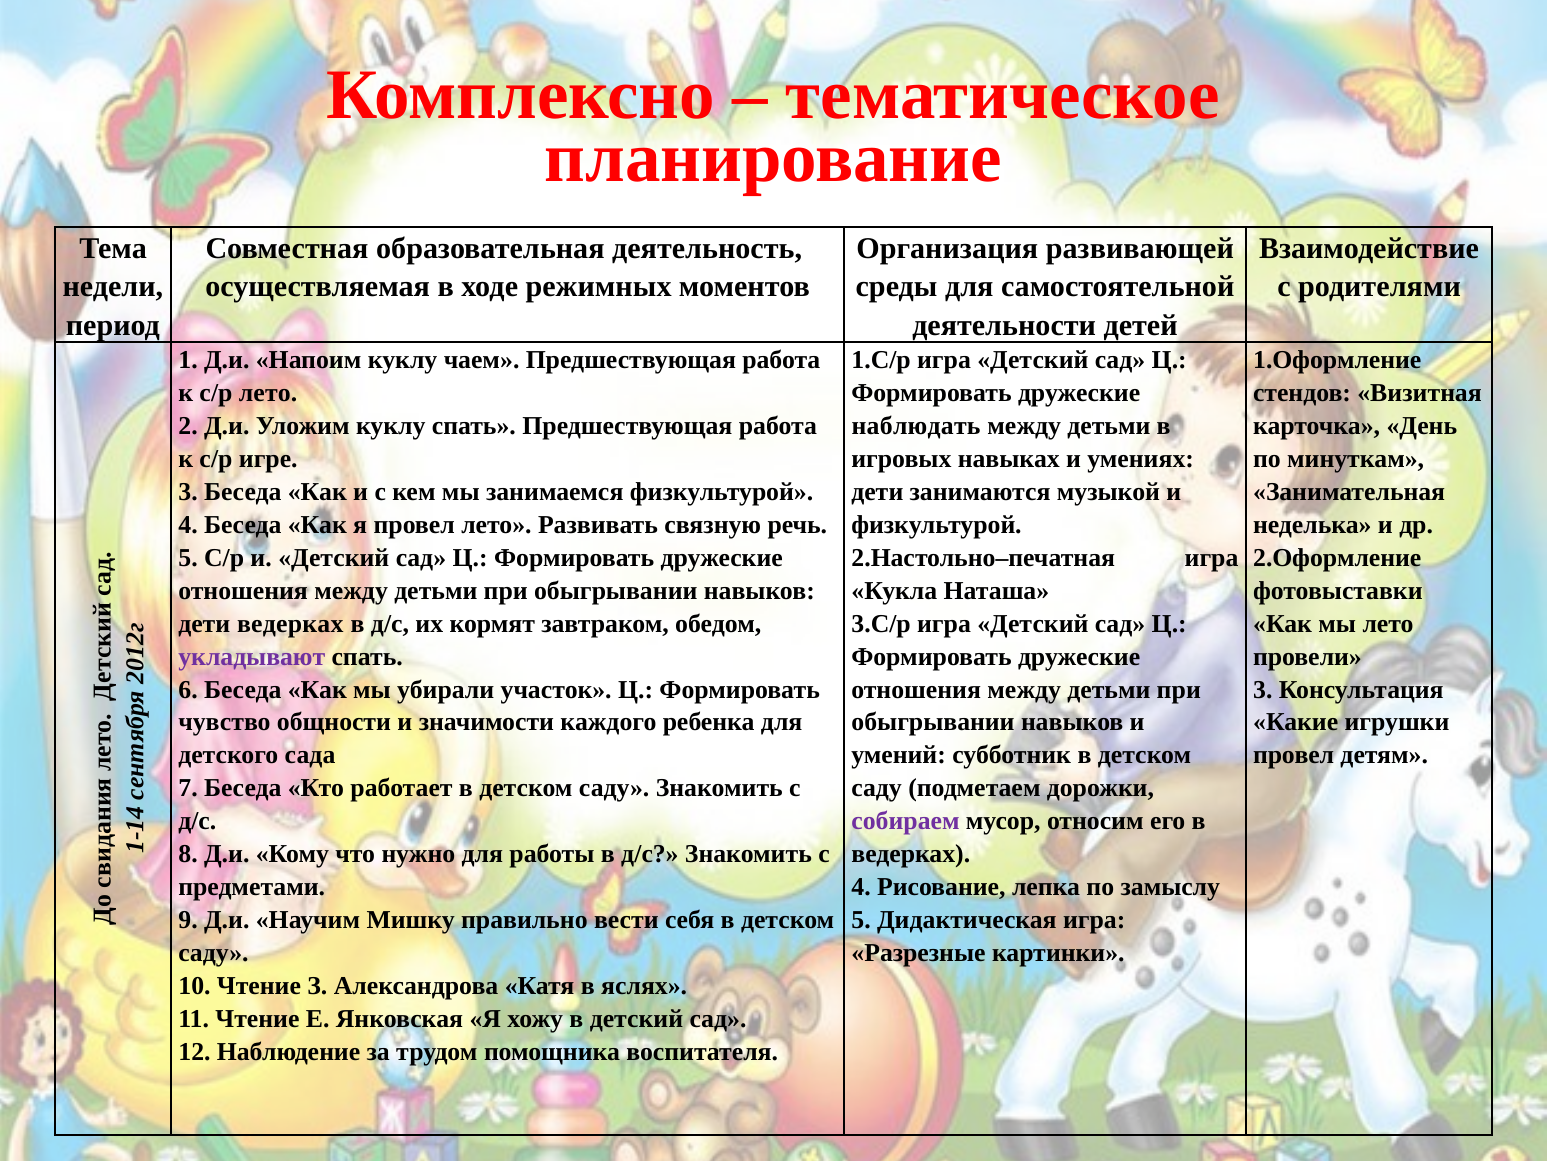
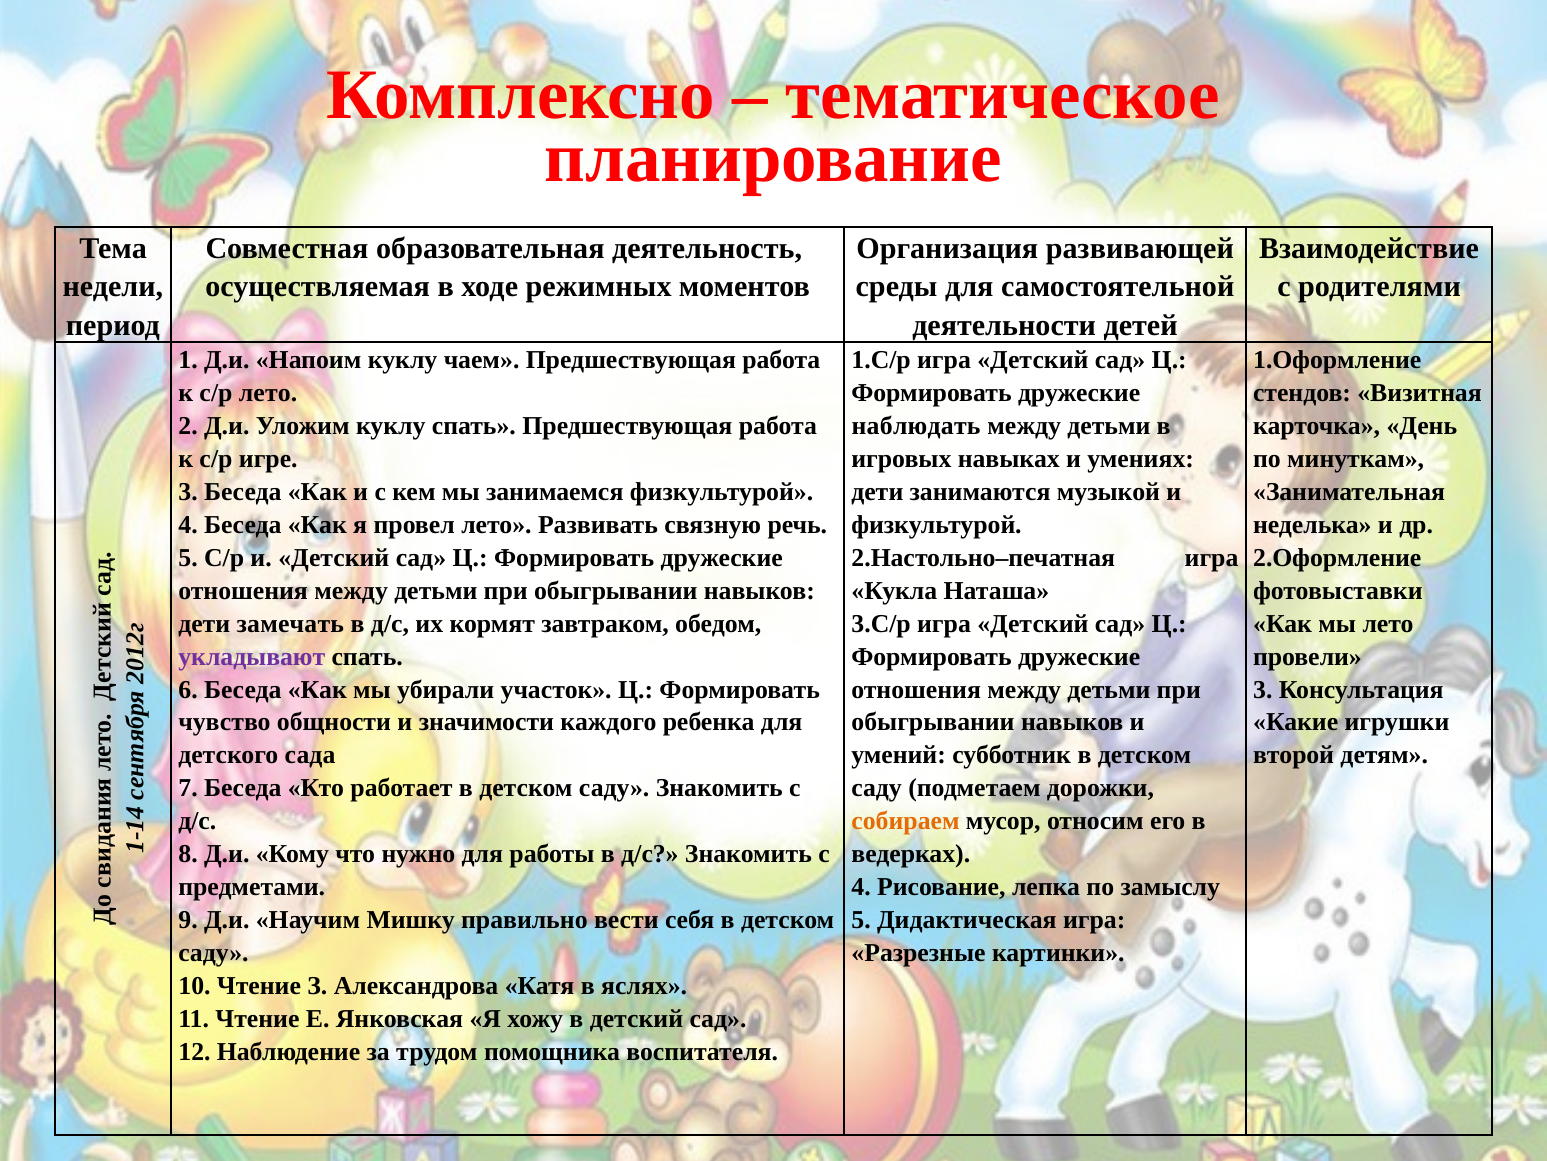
дети ведерках: ведерках -> замечать (290, 623)
провел: провел -> второй (1294, 755)
собираем colour: purple -> orange (906, 821)
